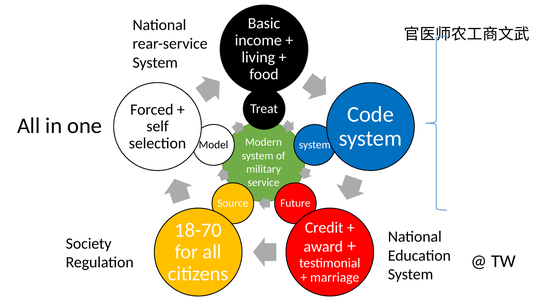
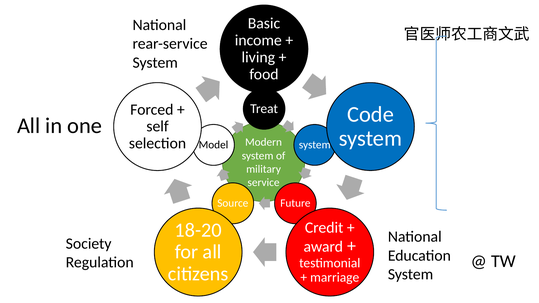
18-70: 18-70 -> 18-20 (198, 230)
